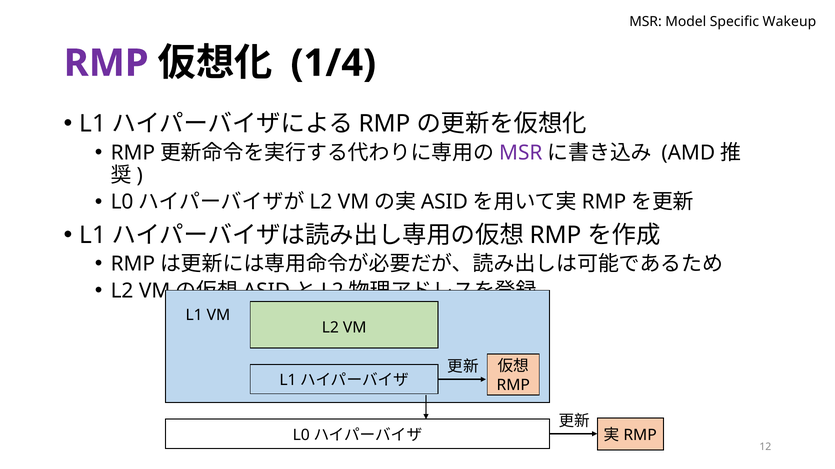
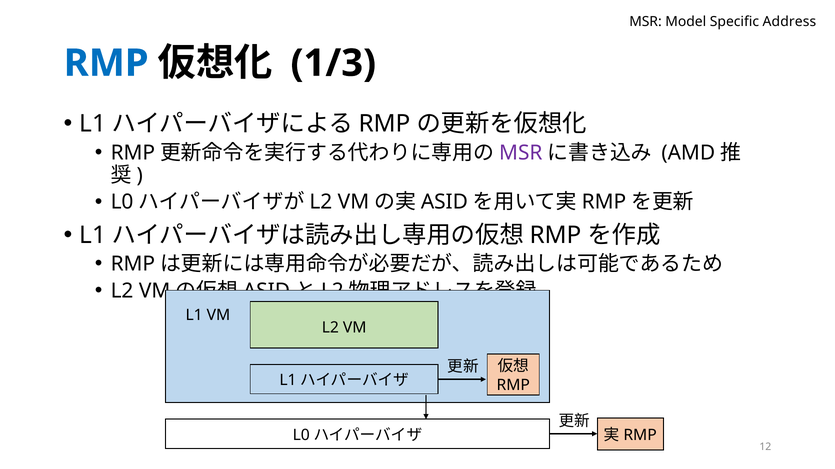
Wakeup: Wakeup -> Address (789, 22)
RMP colour: purple -> blue (106, 63)
1/4: 1/4 -> 1/3 (333, 63)
